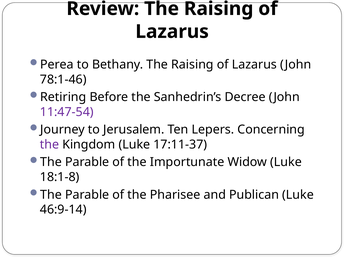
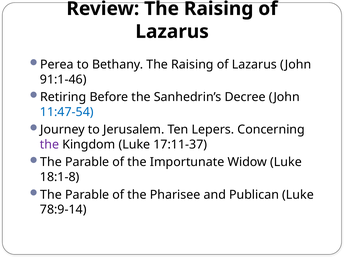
78:1-46: 78:1-46 -> 91:1-46 (63, 79)
11:47-54 colour: purple -> blue (67, 112)
46:9-14: 46:9-14 -> 78:9-14 (63, 210)
